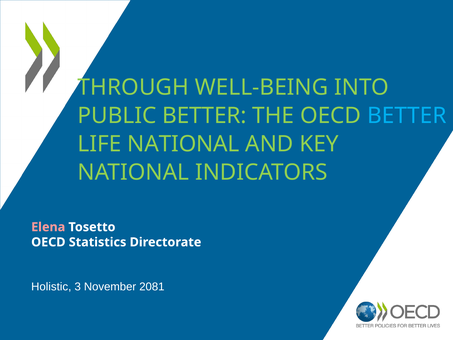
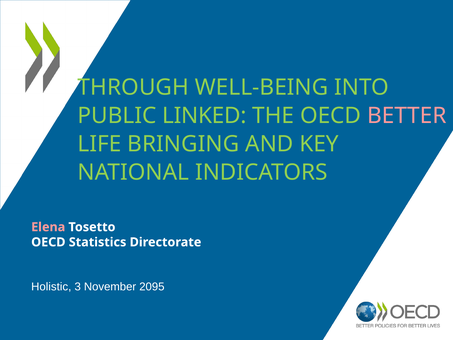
PUBLIC BETTER: BETTER -> LINKED (204, 115)
BETTER colour: light blue -> pink (407, 115)
LIFE NATIONAL: NATIONAL -> BRINGING (183, 144)
2081: 2081 -> 2095 (152, 286)
